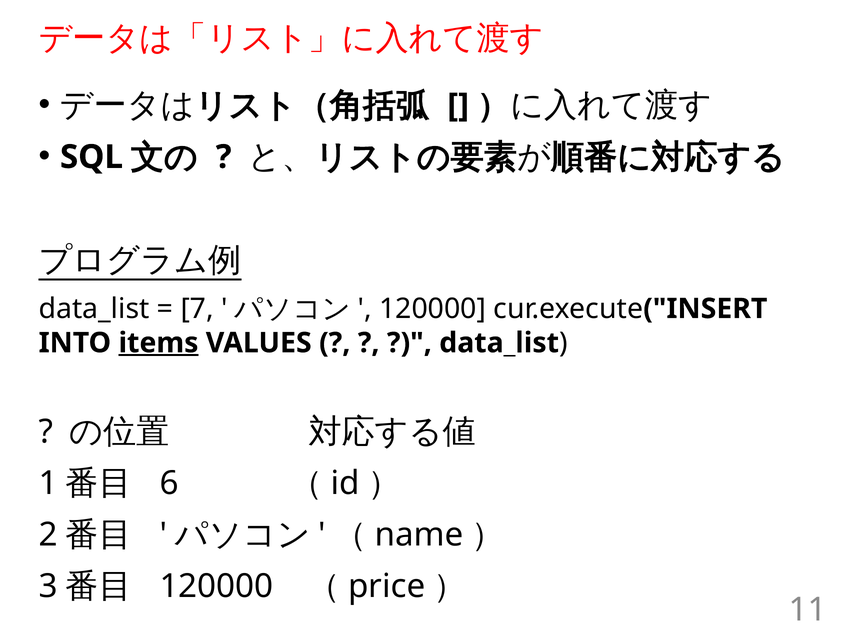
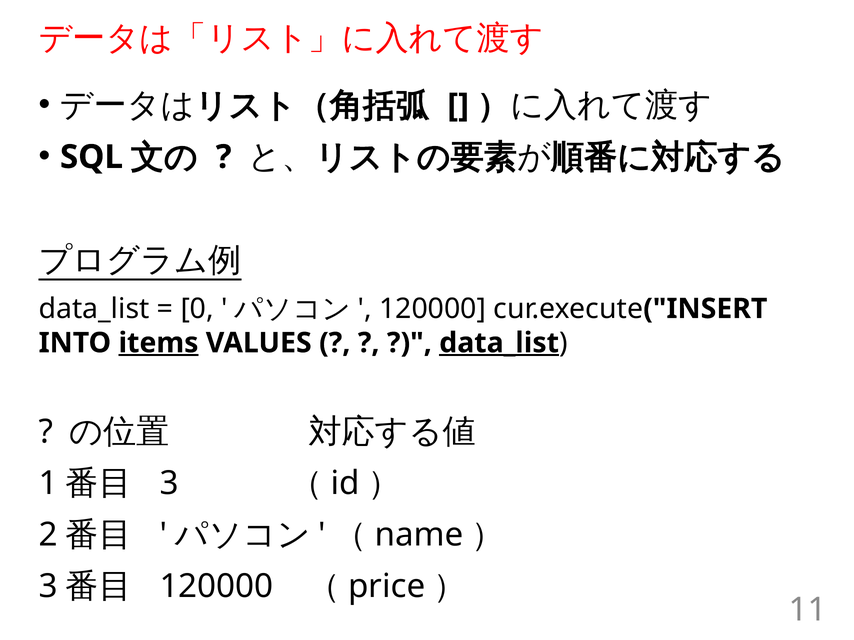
7: 7 -> 0 (197, 309)
data_list underline: none -> present (499, 343)
6: 6 -> 3 (169, 484)
